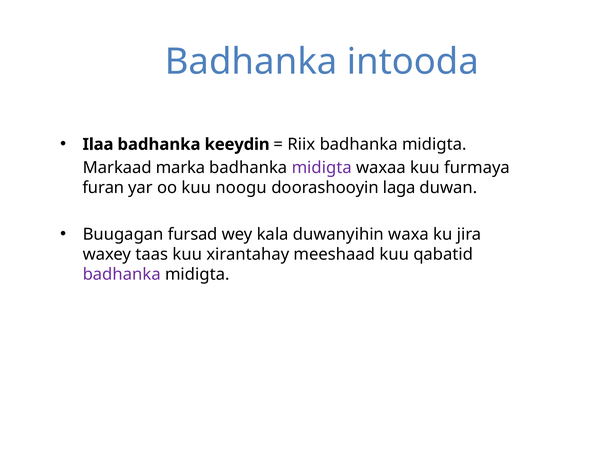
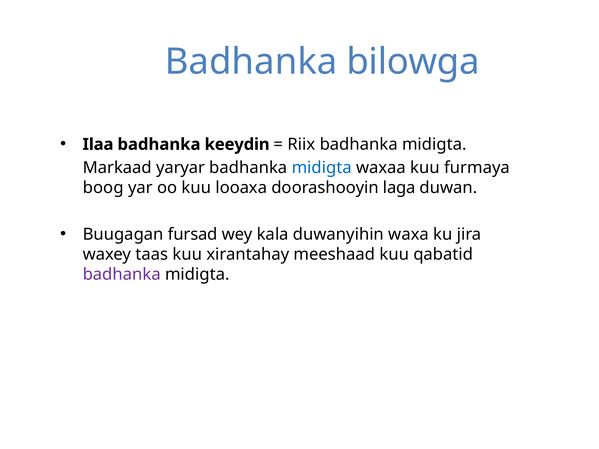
intooda: intooda -> bilowga (413, 62)
marka: marka -> yaryar (181, 168)
midigta colour: purple -> blue (322, 168)
furan: furan -> boog (103, 188)
noogu: noogu -> looaxa (241, 188)
